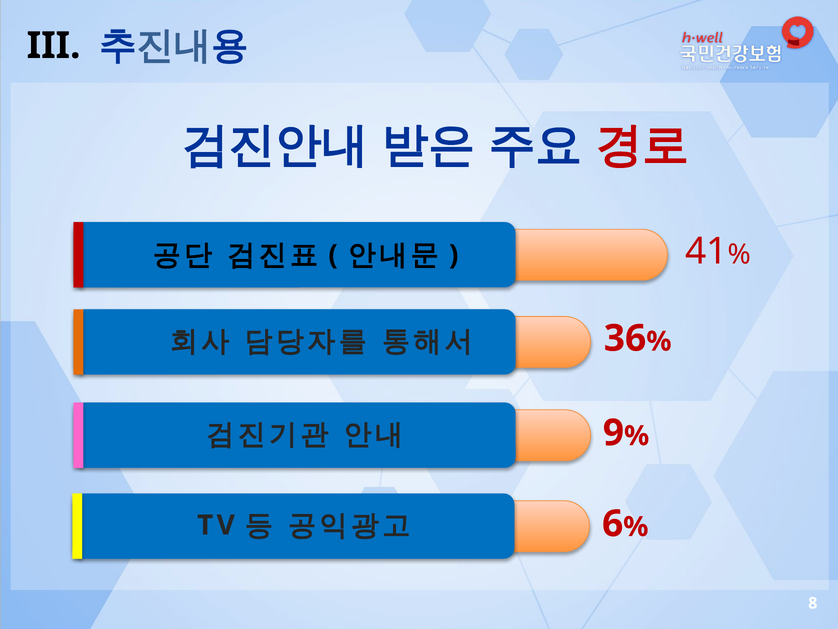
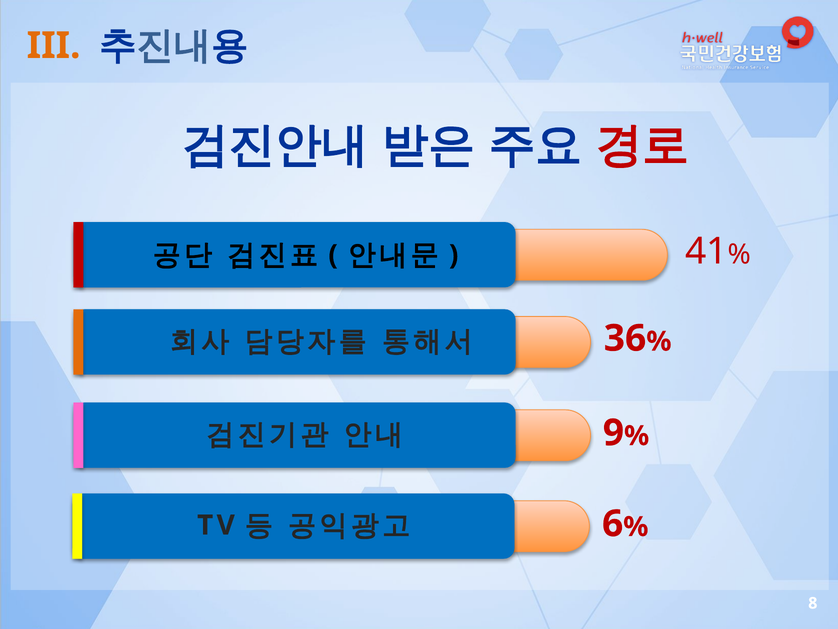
III colour: black -> orange (54, 46)
